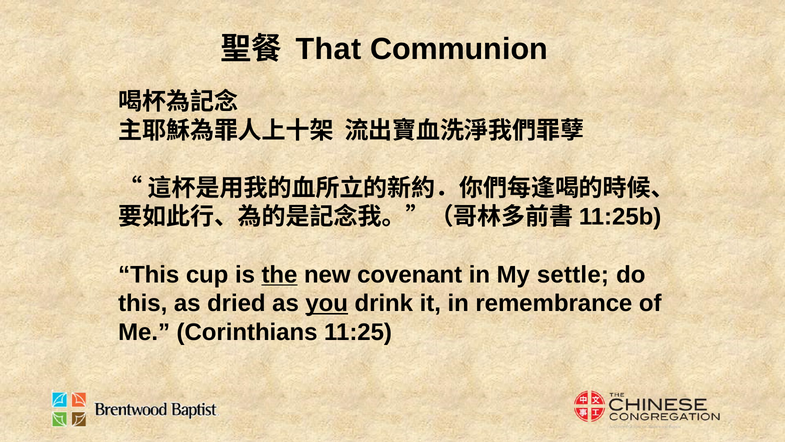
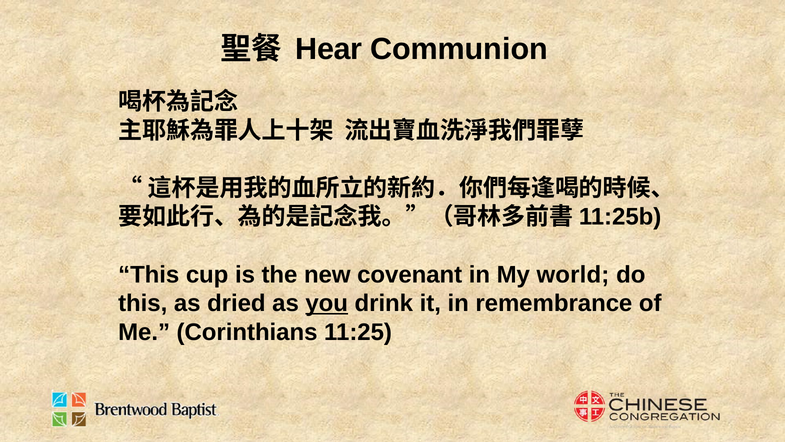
That: That -> Hear (329, 49)
the underline: present -> none (279, 274)
settle: settle -> world (573, 274)
